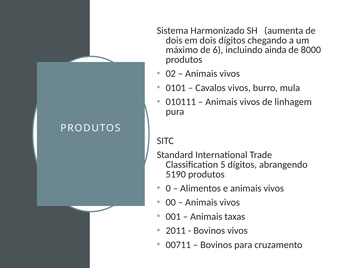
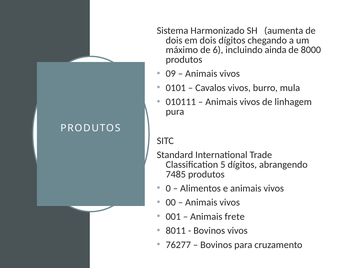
02: 02 -> 09 (171, 74)
5190: 5190 -> 7485 (176, 174)
taxas: taxas -> frete (235, 216)
2011: 2011 -> 8011 (176, 230)
00711: 00711 -> 76277 (178, 245)
